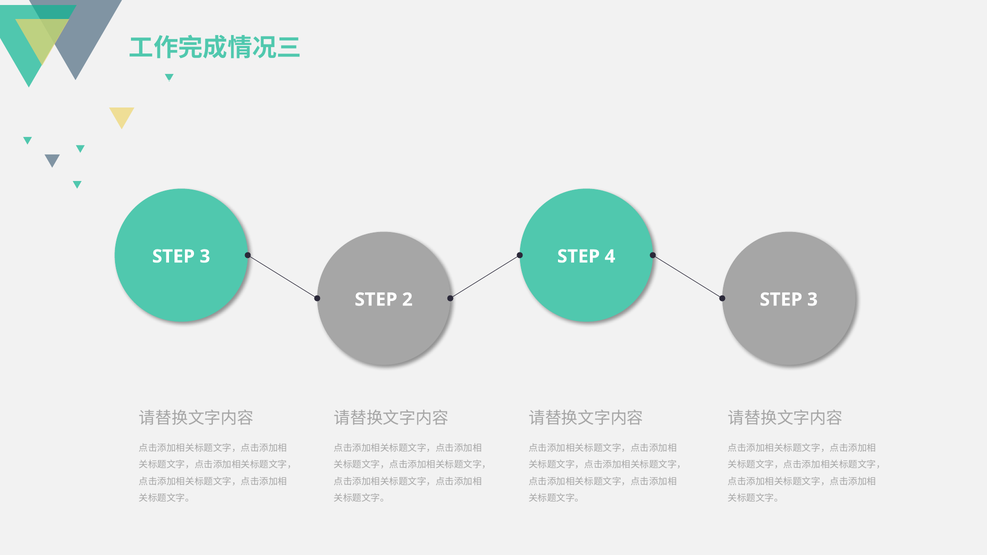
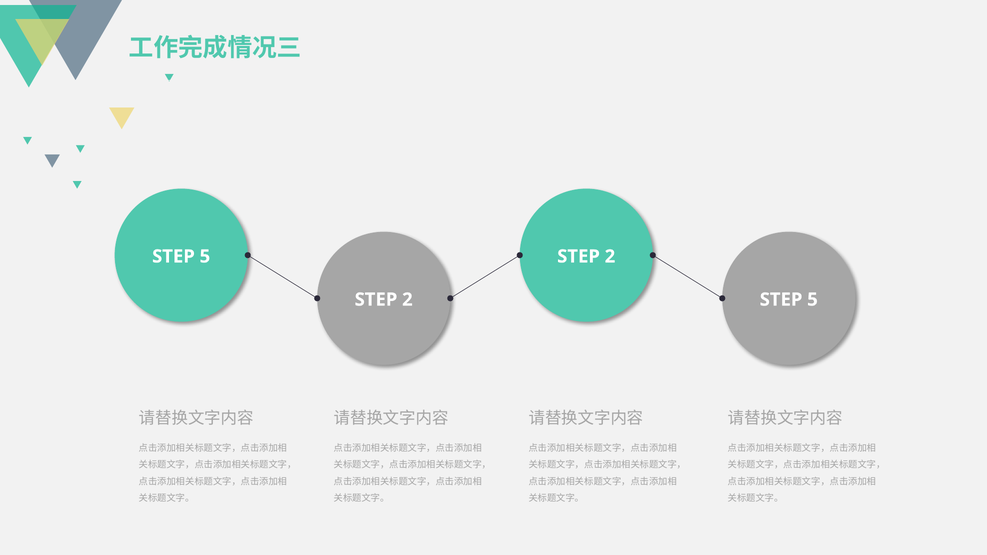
3: 3 -> 5 (205, 257)
4: 4 -> 2 (610, 257)
3: 3 -> 5 (812, 300)
